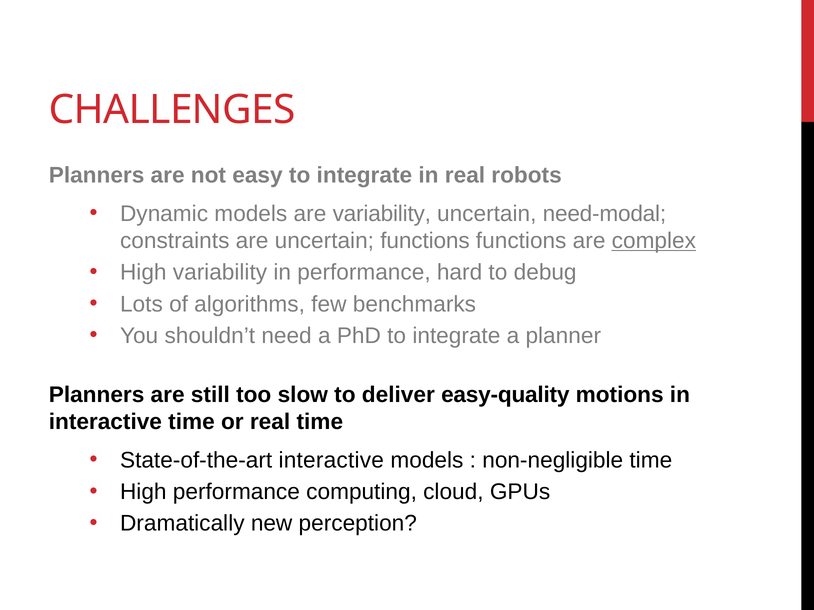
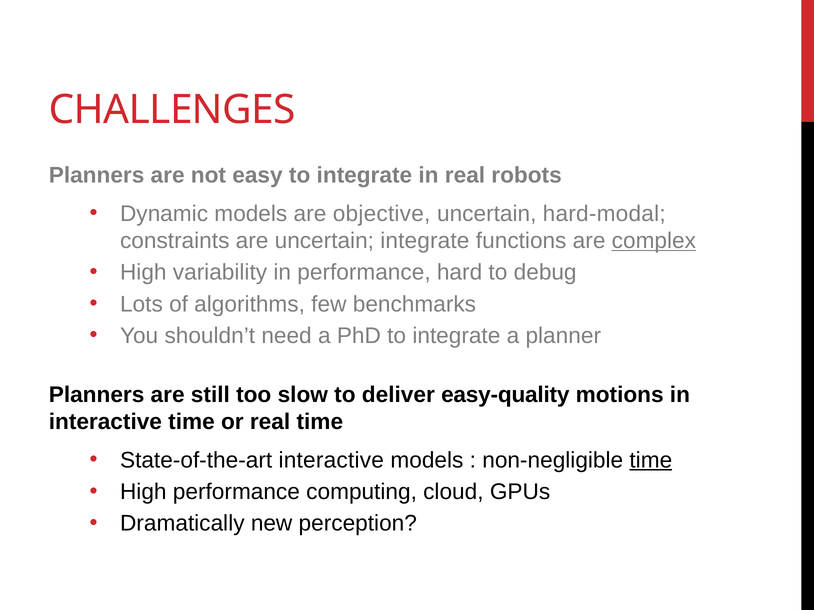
are variability: variability -> objective (382, 214)
need-modal: need-modal -> hard-modal (604, 214)
uncertain functions: functions -> integrate (425, 241)
time underline: none -> present (651, 461)
